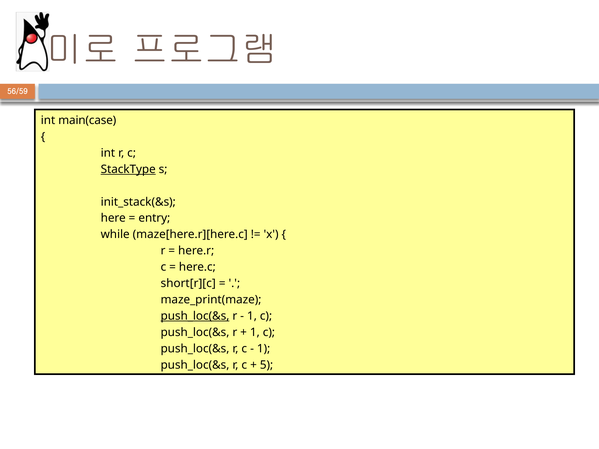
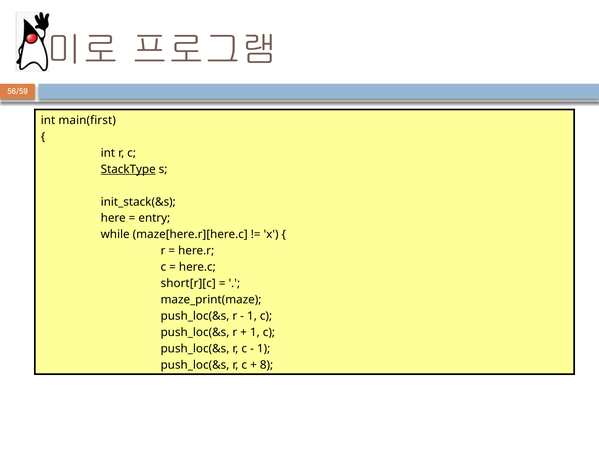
main(case: main(case -> main(first (87, 120)
push_loc(&s underline: present -> none (195, 316)
5: 5 -> 8 (266, 365)
